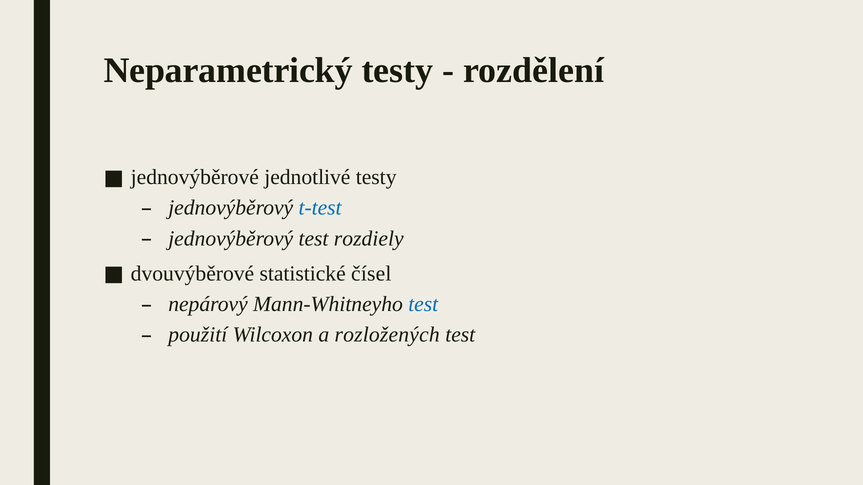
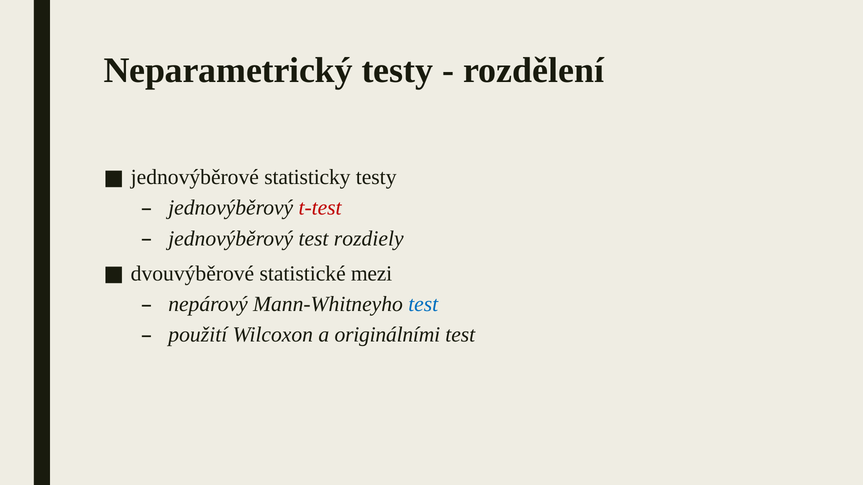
jednotlivé: jednotlivé -> statisticky (307, 177)
t-test colour: blue -> red (320, 208)
čísel: čísel -> mezi (371, 274)
rozložených: rozložených -> originálními (387, 335)
